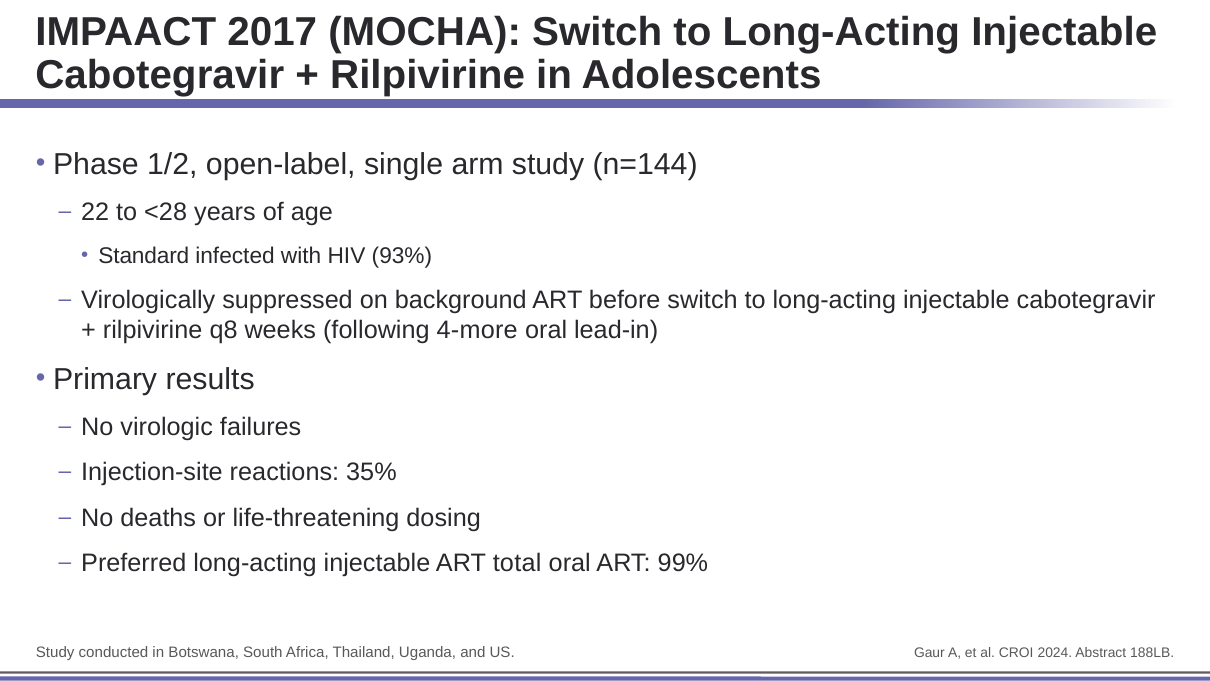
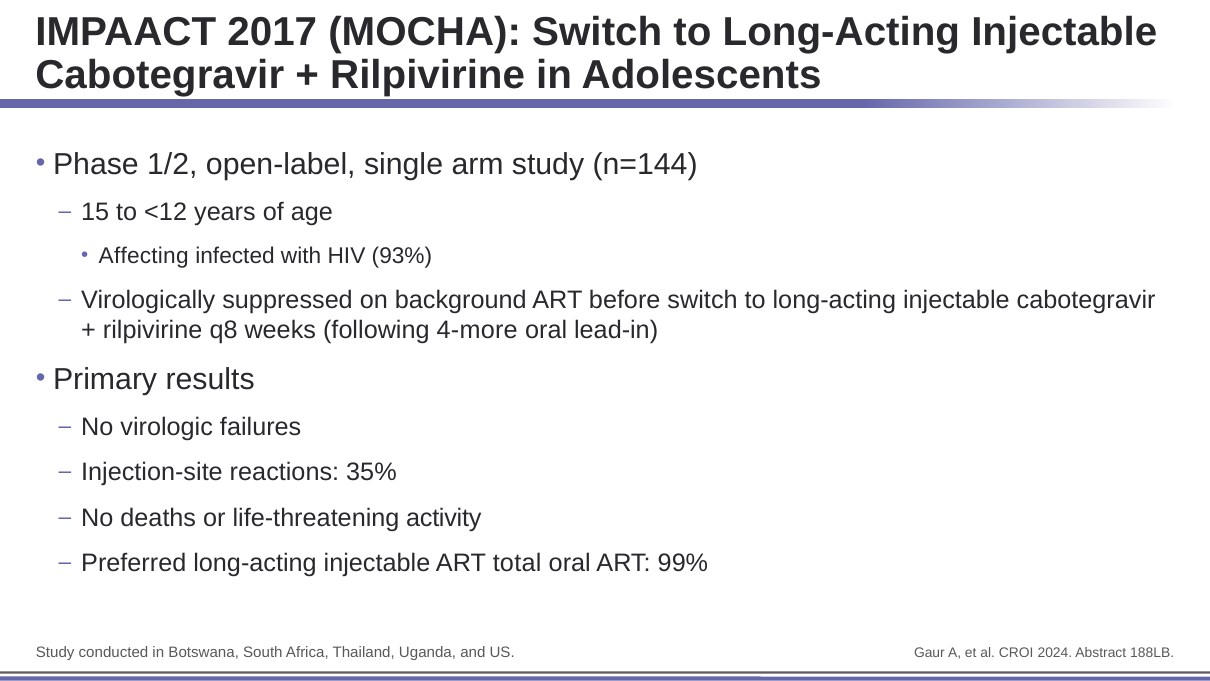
22: 22 -> 15 (95, 212)
<28: <28 -> <12 (166, 212)
Standard: Standard -> Affecting (144, 256)
dosing: dosing -> activity (444, 518)
